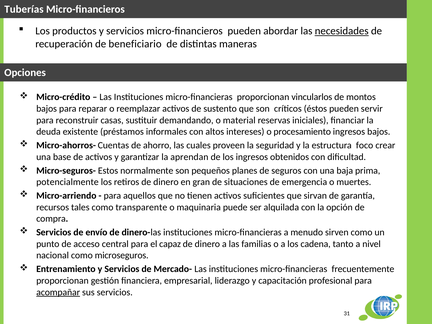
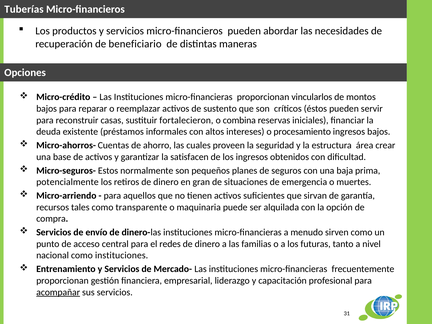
necesidades underline: present -> none (342, 31)
demandando: demandando -> fortalecieron (186, 120)
material: material -> combina (239, 120)
foco: foco -> área (365, 145)
aprendan: aprendan -> satisfacen (189, 157)
capaz: capaz -> redes (170, 244)
cadena: cadena -> futuras (316, 244)
como microseguros: microseguros -> instituciones (122, 255)
